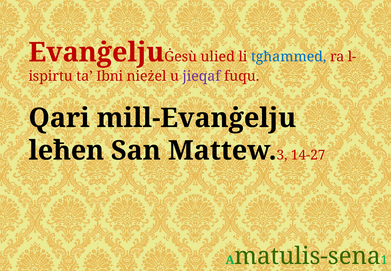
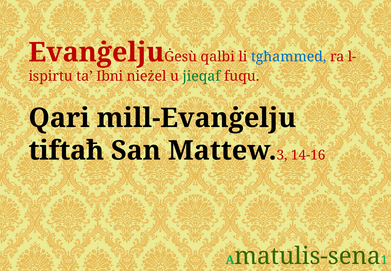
ulied: ulied -> qalbi (218, 57)
jieqaf colour: purple -> green (202, 76)
leħen: leħen -> tiftaħ (66, 150)
14-27: 14-27 -> 14-16 (308, 155)
